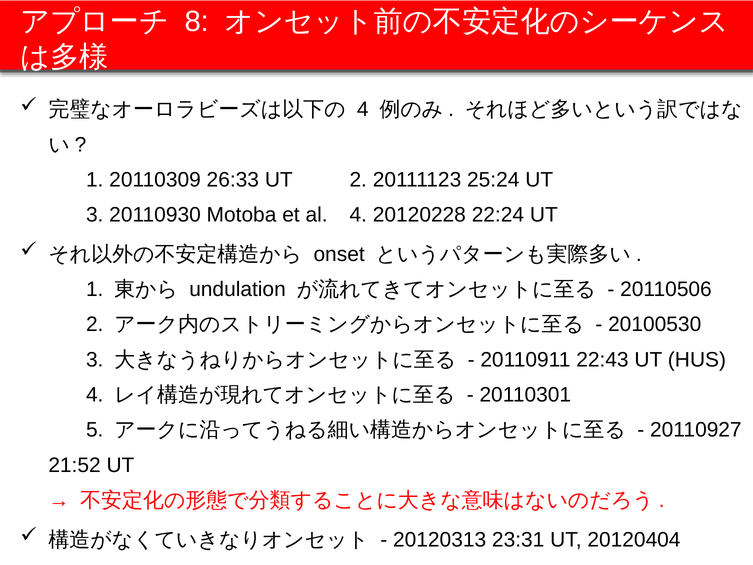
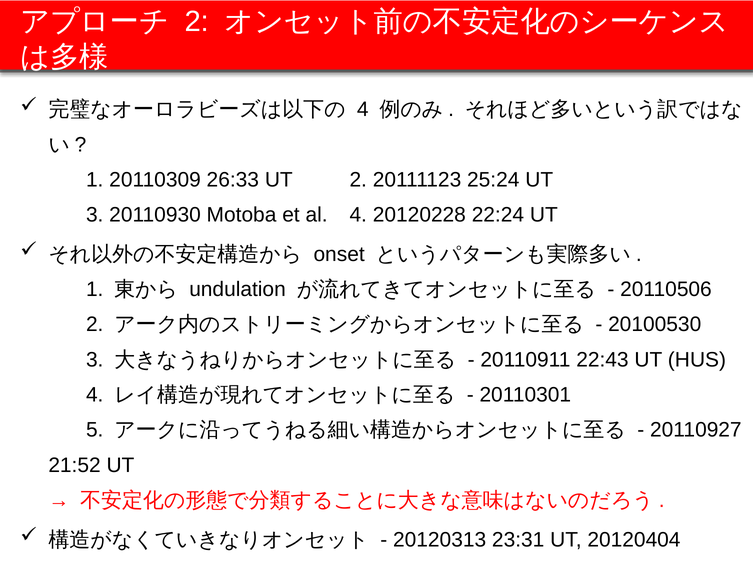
8: 8 -> 2 (197, 22)
